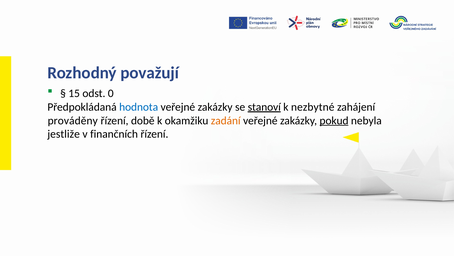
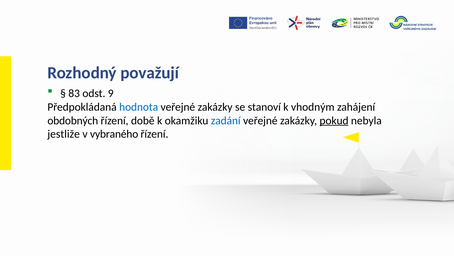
15: 15 -> 83 (74, 93)
0: 0 -> 9 (111, 93)
stanoví underline: present -> none (264, 107)
nezbytné: nezbytné -> vhodným (313, 107)
prováděny: prováděny -> obdobných (73, 120)
zadání colour: orange -> blue (226, 120)
finančních: finančních -> vybraného (114, 134)
